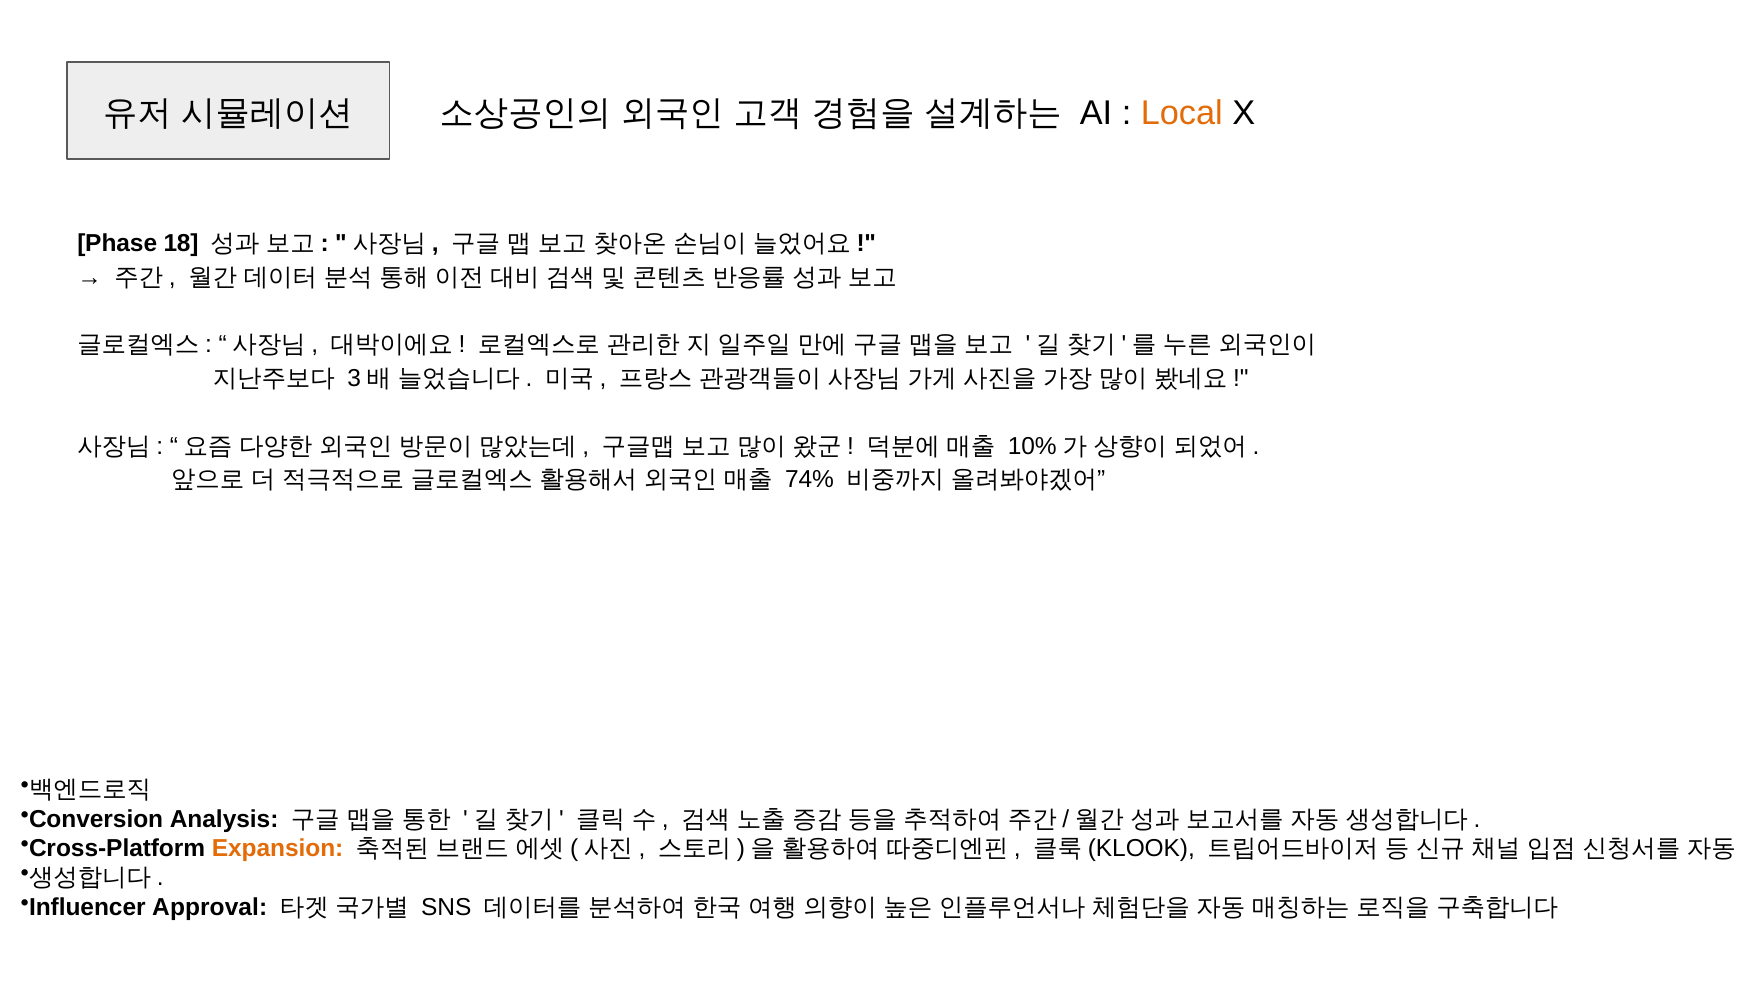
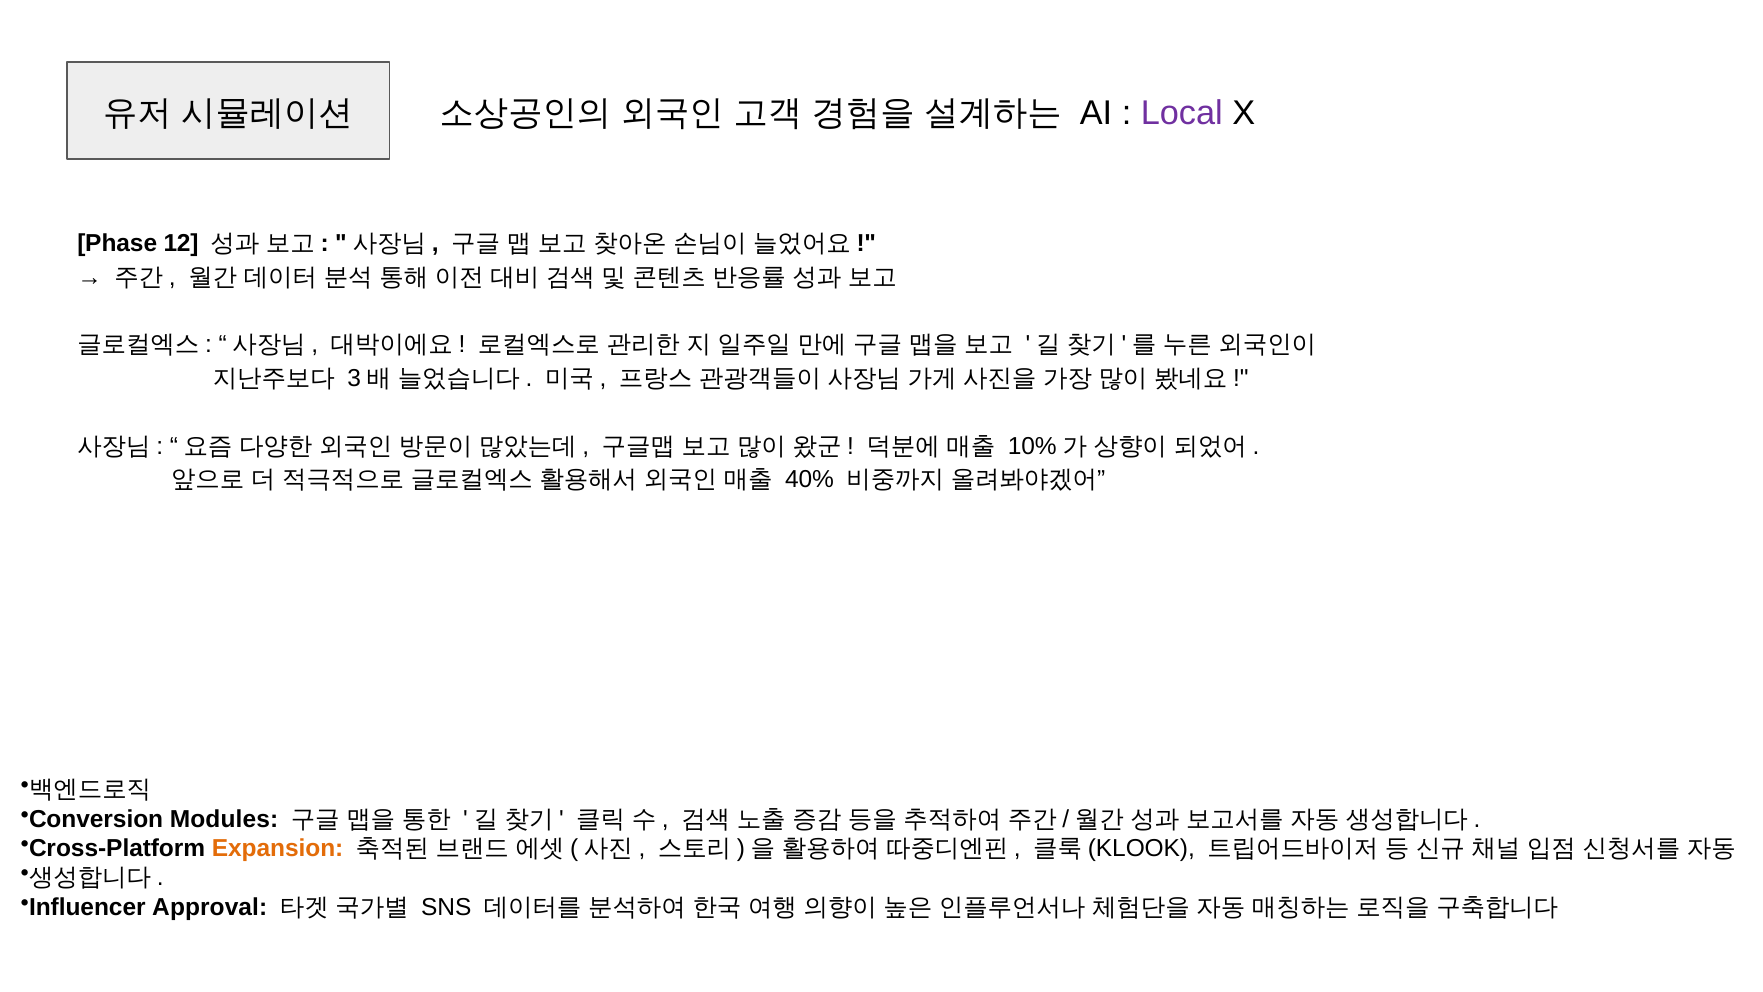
Local colour: orange -> purple (1182, 114)
18: 18 -> 12 (181, 243)
74%: 74% -> 40% (810, 480)
Analysis: Analysis -> Modules (224, 819)
